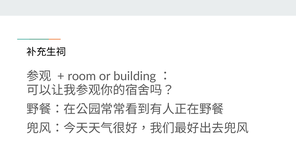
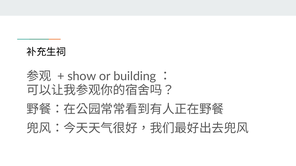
room: room -> show (82, 76)
